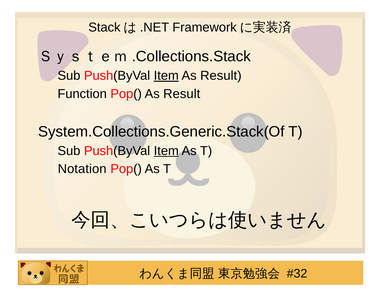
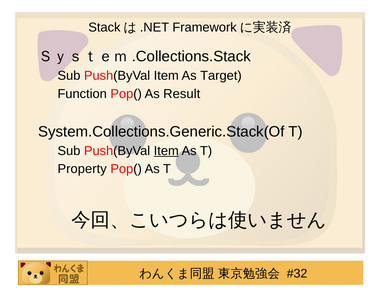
Item underline: present -> none (166, 76)
Result: Result -> Target (221, 76)
Notation: Notation -> Property (82, 169)
